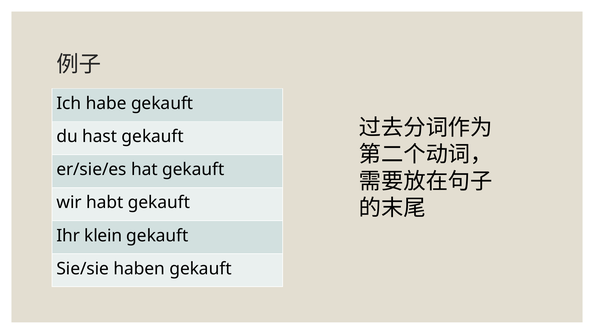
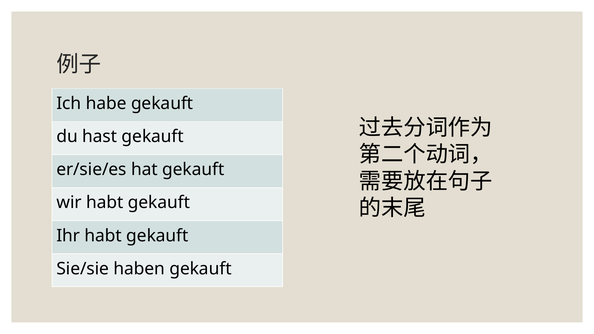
Ihr klein: klein -> habt (103, 236)
